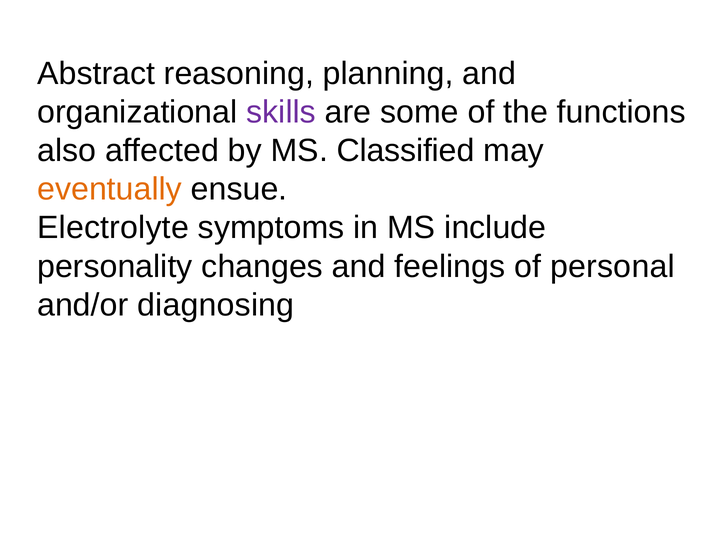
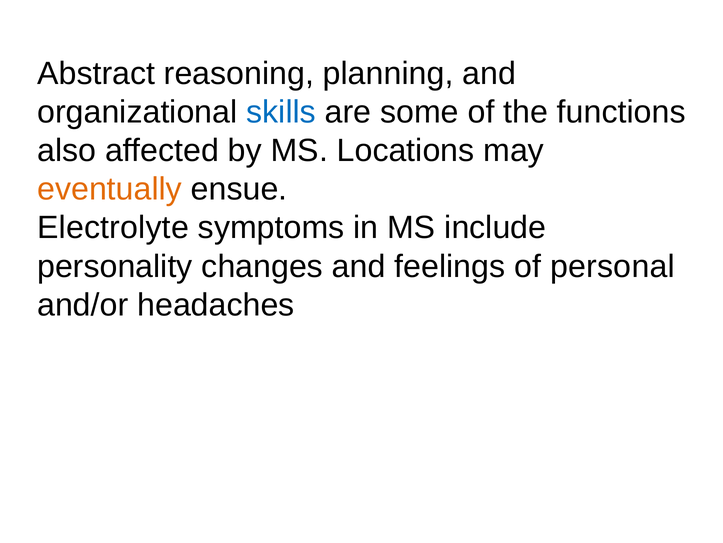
skills colour: purple -> blue (281, 112)
Classified: Classified -> Locations (406, 150)
diagnosing: diagnosing -> headaches (216, 305)
